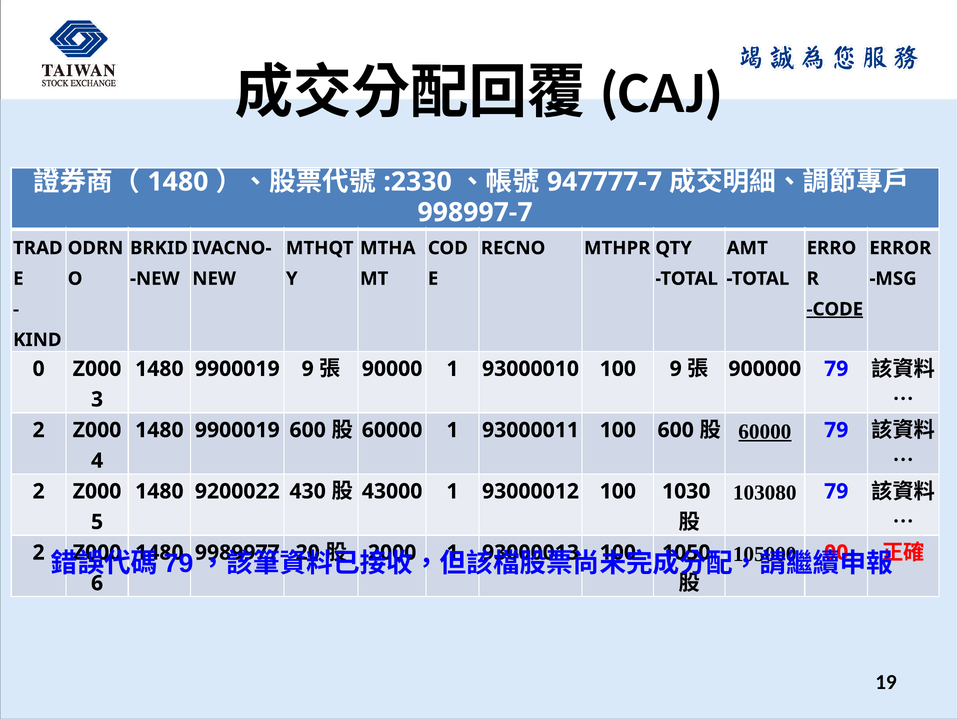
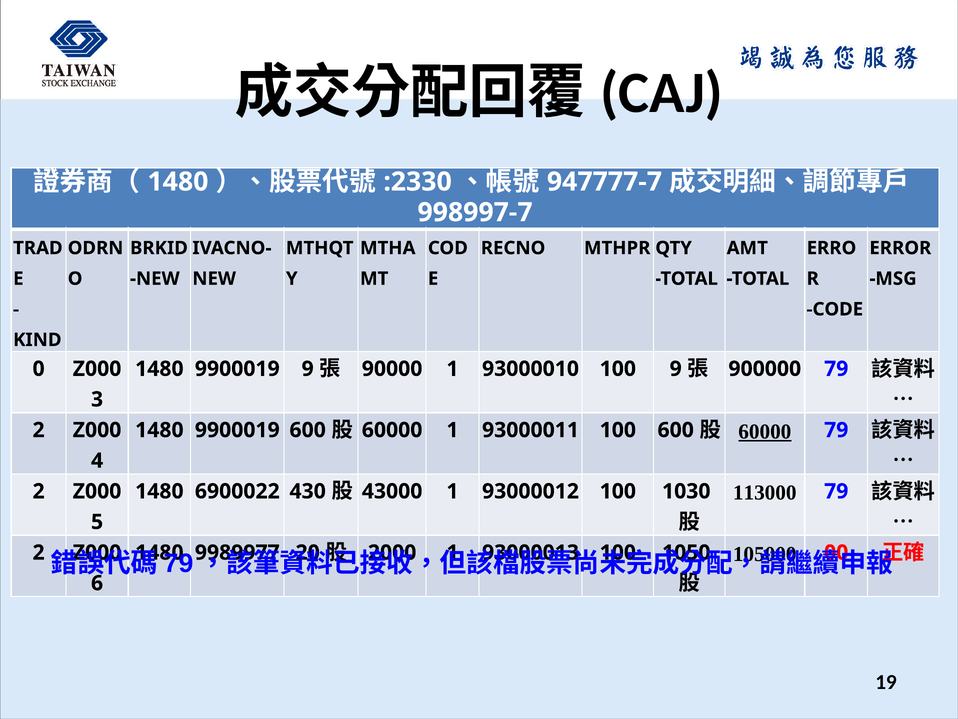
CODE underline: present -> none (835, 309)
103080: 103080 -> 113000 (765, 493)
9200022: 9200022 -> 6900022 (237, 491)
